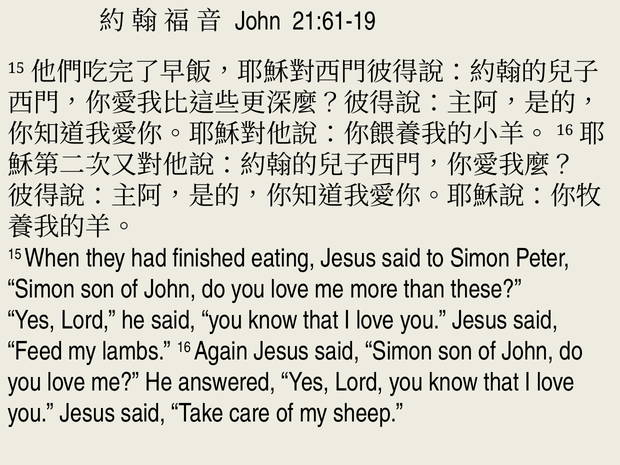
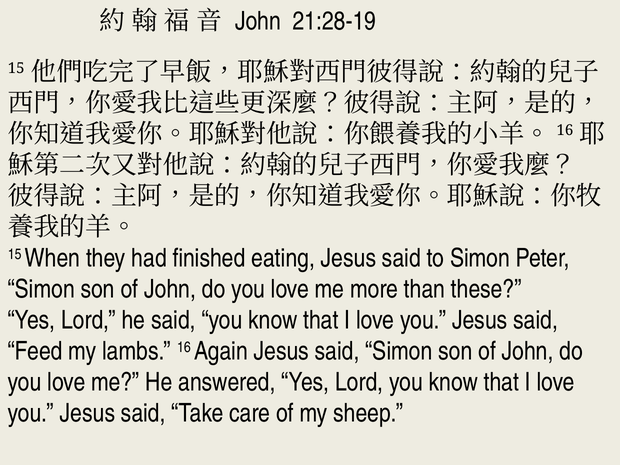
21:61-19: 21:61-19 -> 21:28-19 (334, 21)
